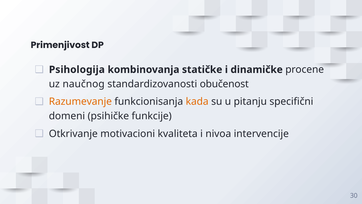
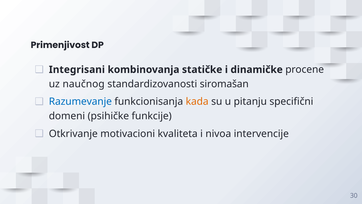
Psihologija: Psihologija -> Integrisani (77, 69)
obučenost: obučenost -> siromašan (224, 84)
Razumevanje colour: orange -> blue (80, 101)
